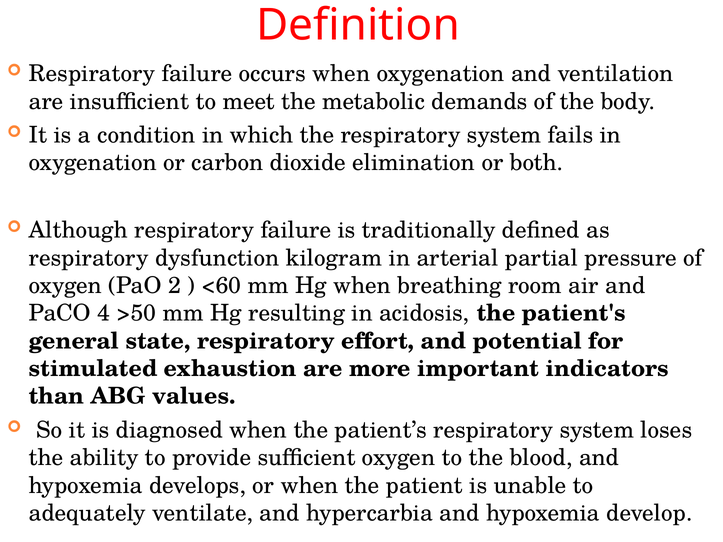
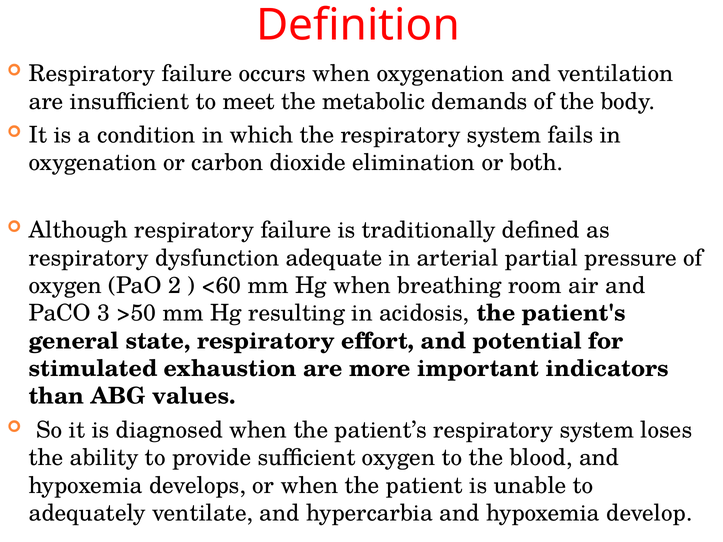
kilogram: kilogram -> adequate (334, 258)
4: 4 -> 3 (104, 313)
